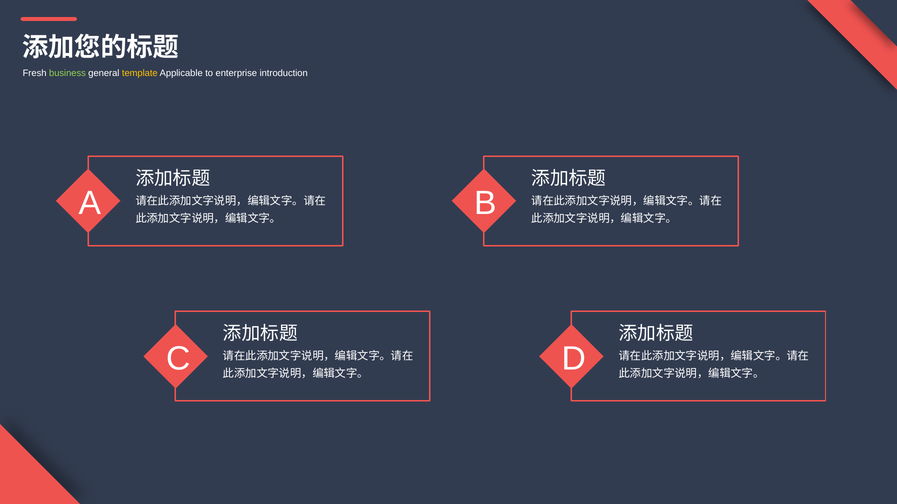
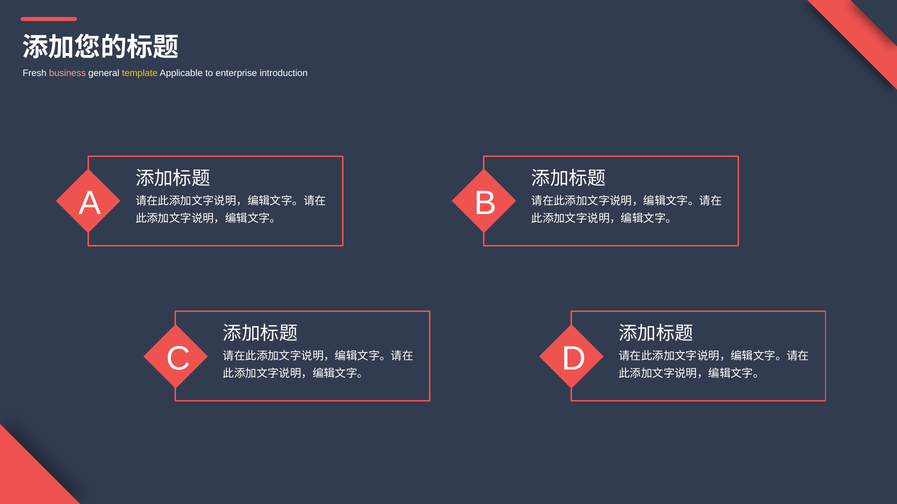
business colour: light green -> pink (67, 73)
